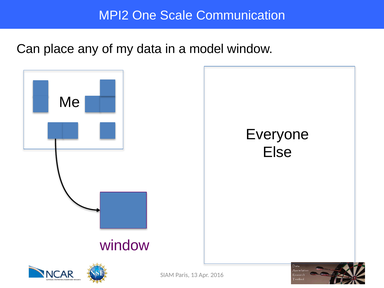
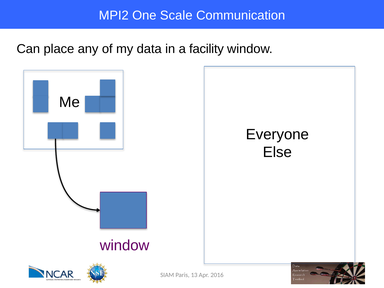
model: model -> facility (207, 49)
